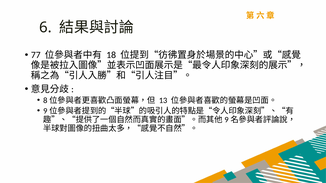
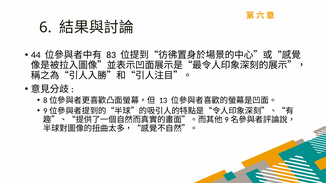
77: 77 -> 44 (36, 55)
18: 18 -> 83 (111, 55)
